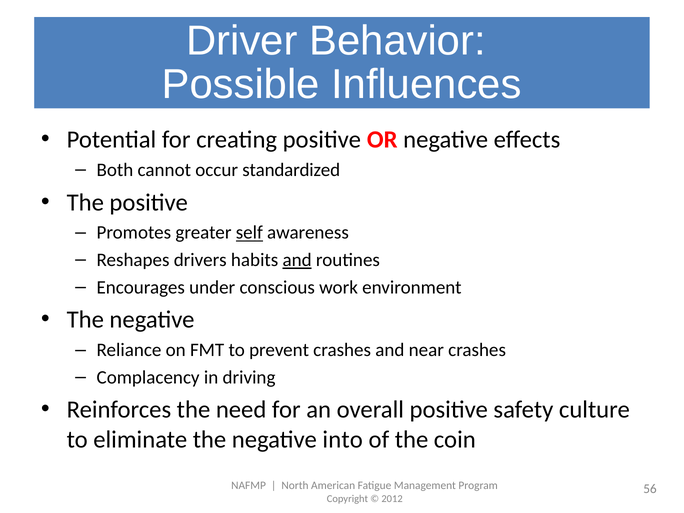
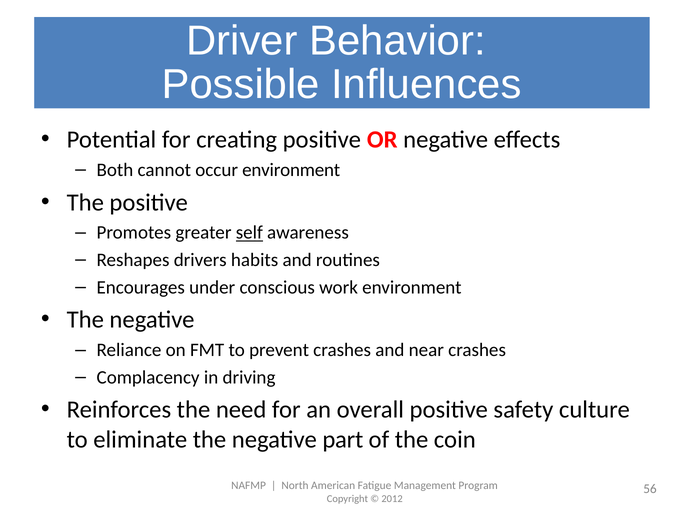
occur standardized: standardized -> environment (291, 170)
and underline: present -> none (297, 260)
into: into -> part (343, 439)
